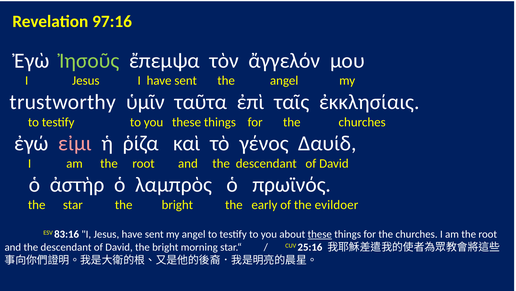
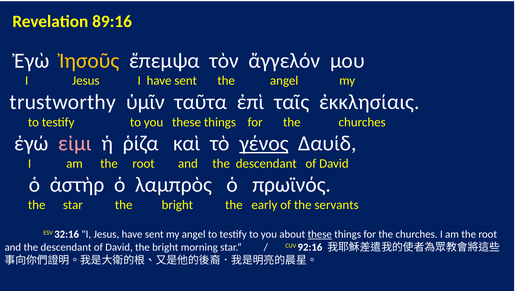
97:16: 97:16 -> 89:16 (112, 22)
Ἰησοῦς colour: light green -> yellow (89, 61)
γένος underline: none -> present (264, 143)
evildoer: evildoer -> servants (337, 205)
83:16: 83:16 -> 32:16 (67, 234)
25:16: 25:16 -> 92:16 (310, 247)
